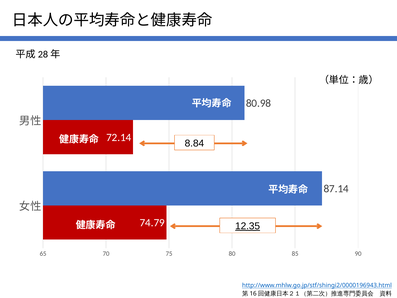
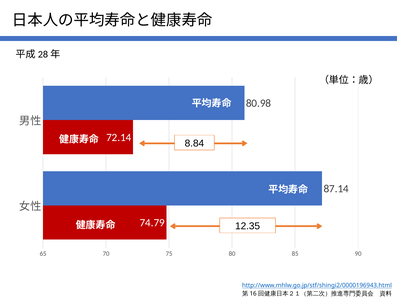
12.35 underline: present -> none (248, 226)
